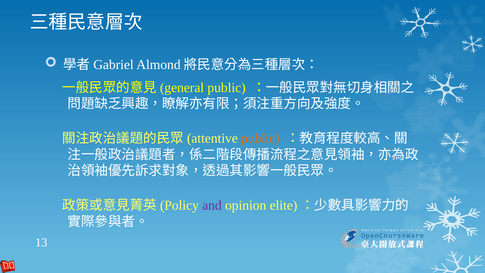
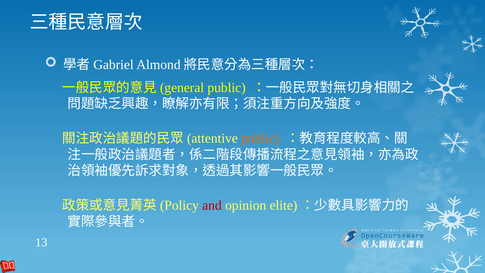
and colour: purple -> red (212, 205)
